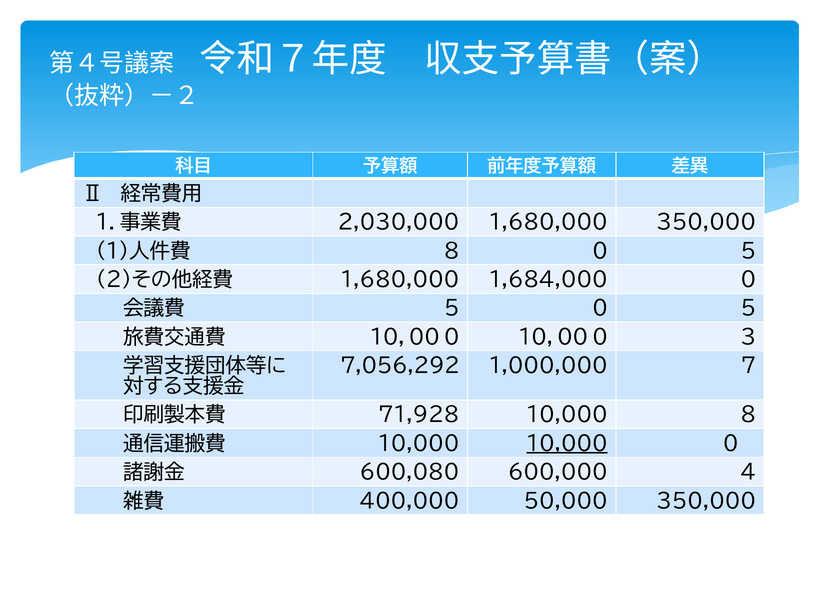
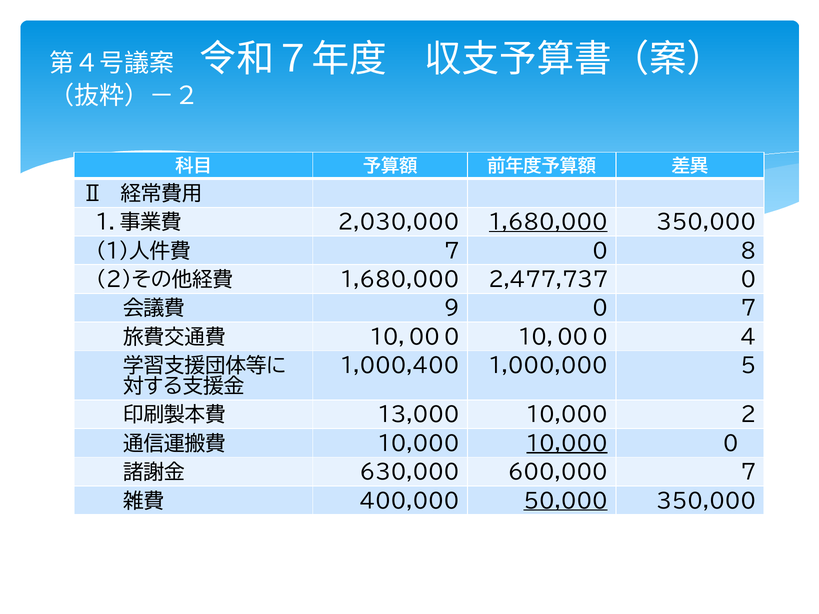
1,680,000 underline: none -> present (548, 223)
8: 8 -> 7 (452, 251)
5: 5 -> 8 (748, 251)
1,684,000: 1,684,000 -> 2,477,737 (548, 280)
5: 5 -> 9 (452, 309)
5: 5 -> 7 (748, 309)
3: 3 -> 4 (748, 338)
7,056,292: 7,056,292 -> 1,000,400 (400, 366)
7: 7 -> 5 (748, 366)
71,928: 71,928 -> 13,000 (419, 415)
10,000 8: 8 -> 2 (748, 415)
600,080: 600,080 -> 630,000 (410, 473)
600,000 4: 4 -> 7 (748, 473)
50,000 underline: none -> present (566, 502)
